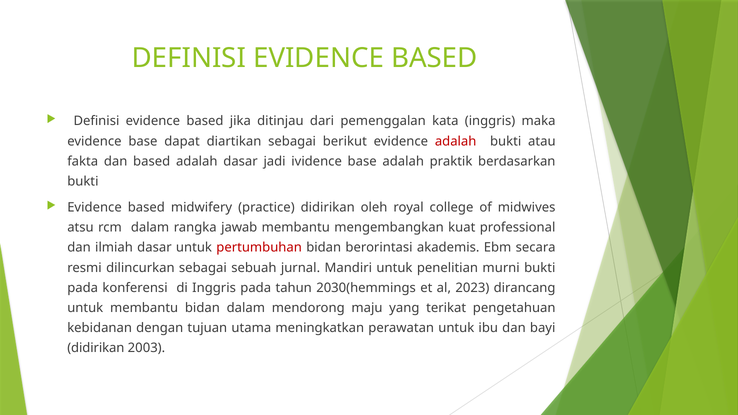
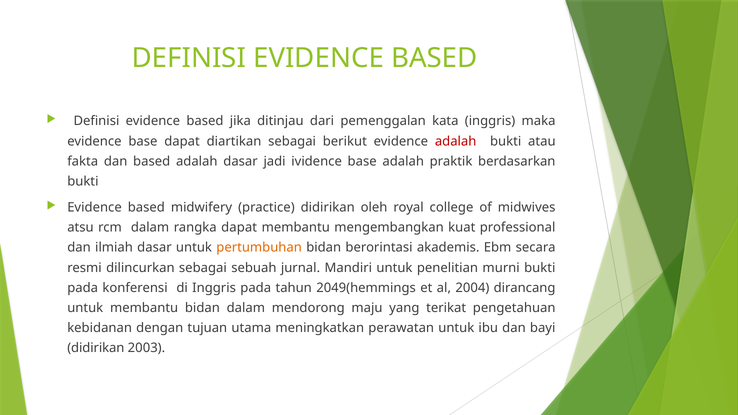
rangka jawab: jawab -> dapat (239, 228)
pertumbuhan colour: red -> orange (259, 248)
2030(hemmings: 2030(hemmings -> 2049(hemmings (366, 288)
2023: 2023 -> 2004 (472, 288)
